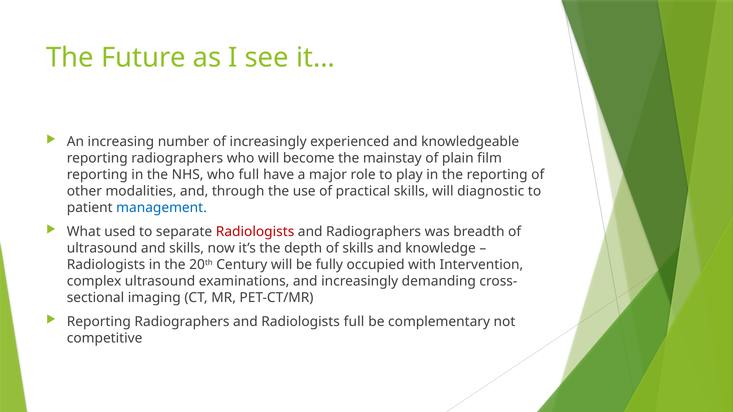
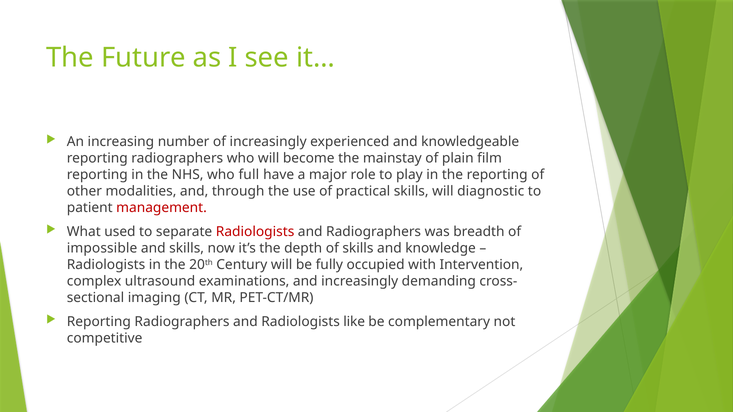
management colour: blue -> red (162, 208)
ultrasound: ultrasound -> impossible (102, 248)
Radiologists full: full -> like (354, 322)
